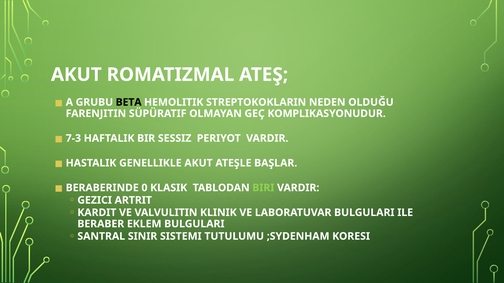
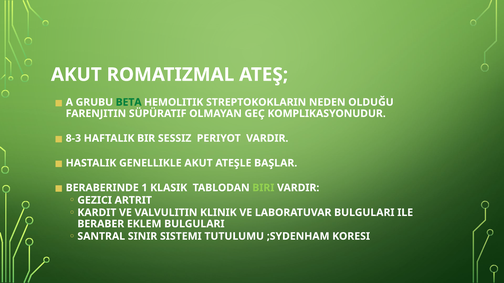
BETA colour: black -> green (129, 102)
7-3: 7-3 -> 8-3 (73, 139)
0: 0 -> 1 (144, 188)
